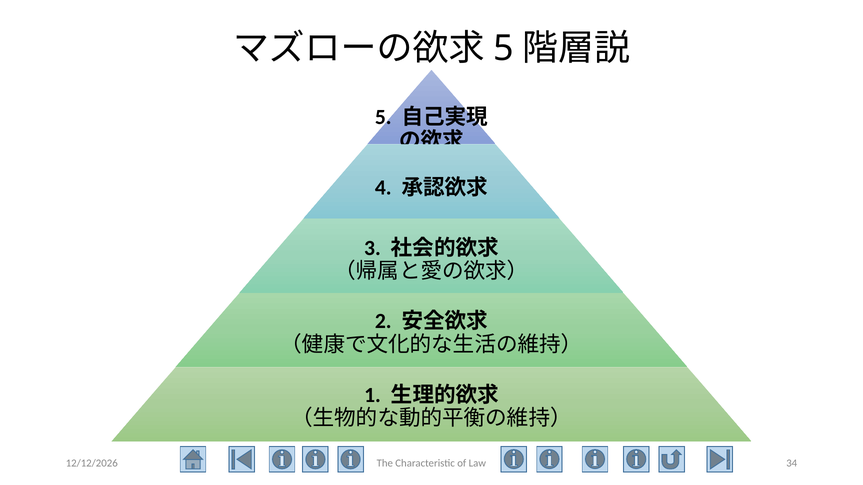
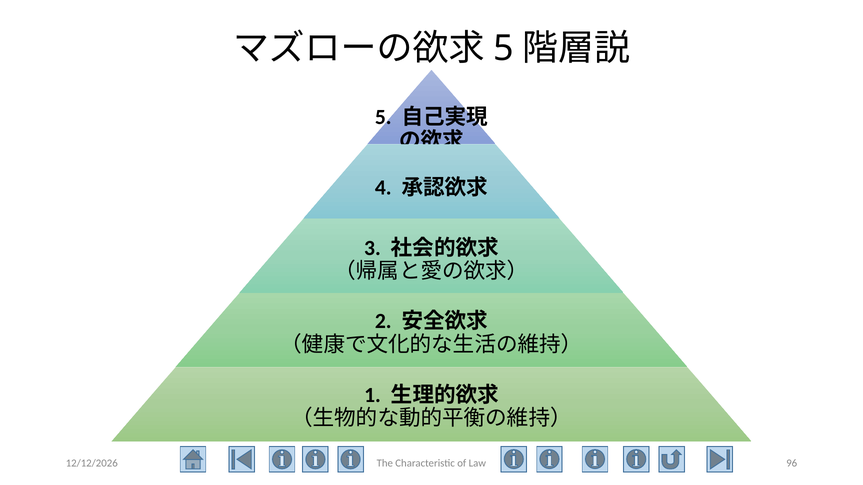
34: 34 -> 96 (792, 463)
